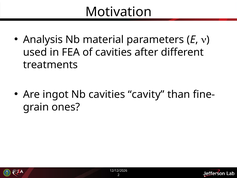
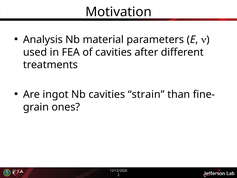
cavity: cavity -> strain (146, 94)
